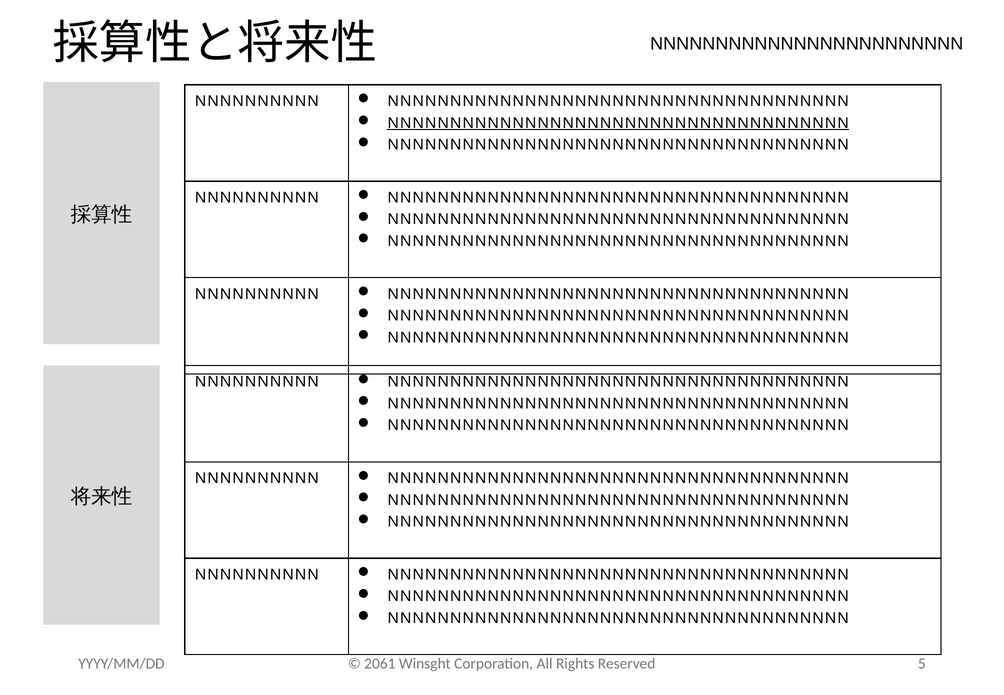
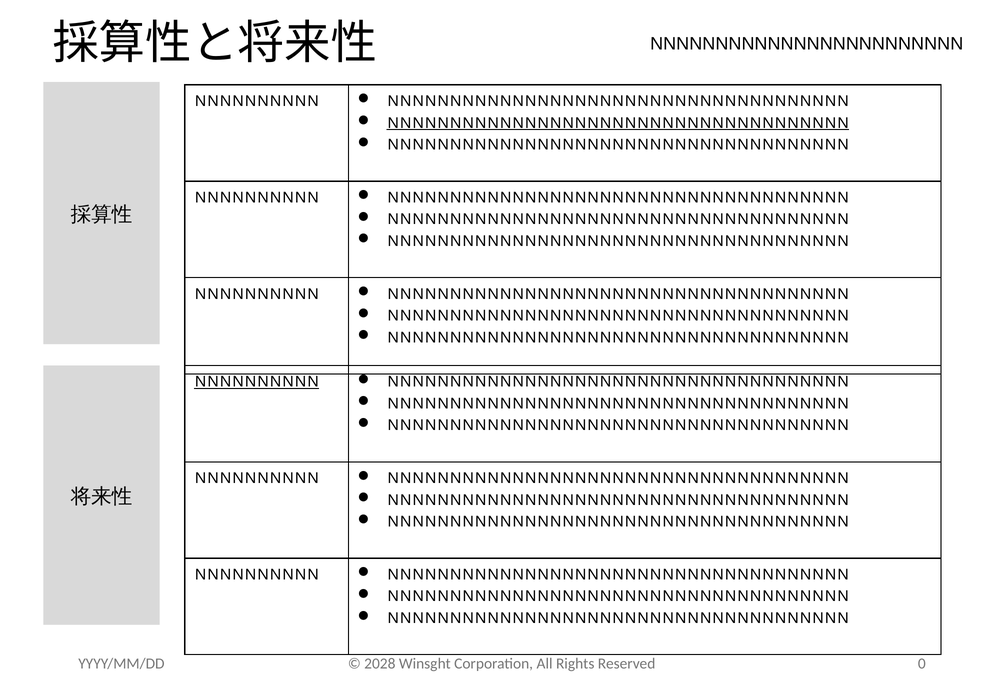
NNNNNNNNNN underline: none -> present (257, 382)
2061: 2061 -> 2028 (380, 664)
5: 5 -> 0 (922, 664)
